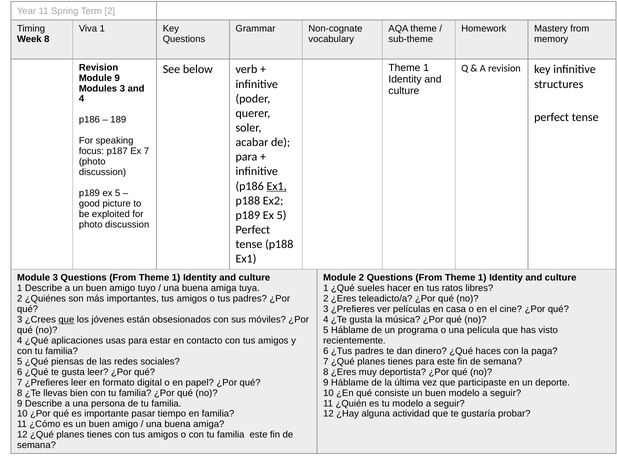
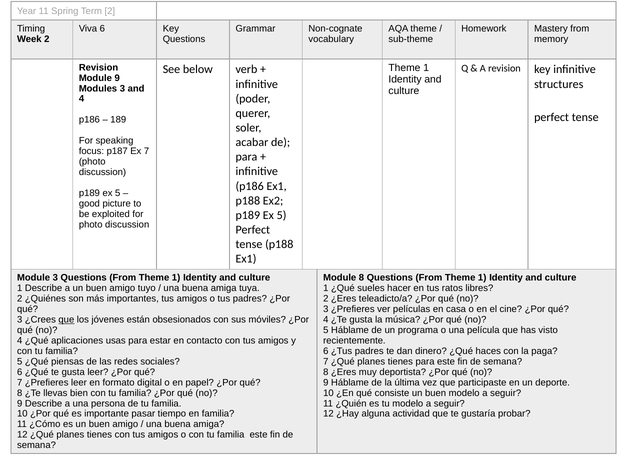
Viva 1: 1 -> 6 (102, 29)
Week 8: 8 -> 2 (47, 39)
Ex1 underline: present -> none (277, 186)
Module 2: 2 -> 8 (361, 278)
